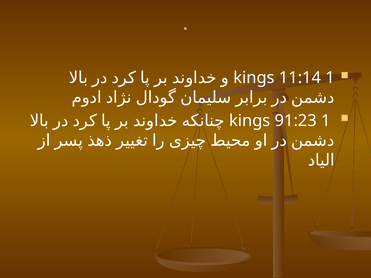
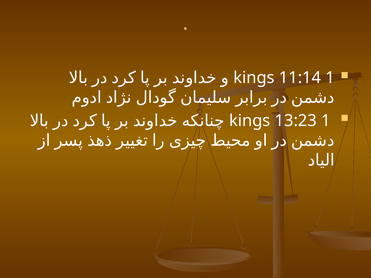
91:23: 91:23 -> 13:23 (296, 121)
